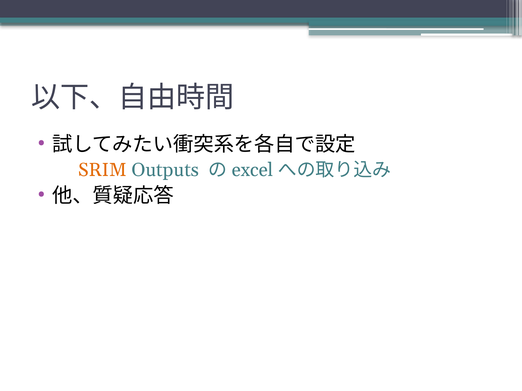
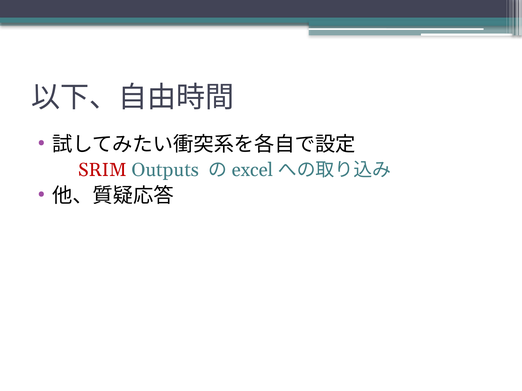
SRIM colour: orange -> red (102, 170)
